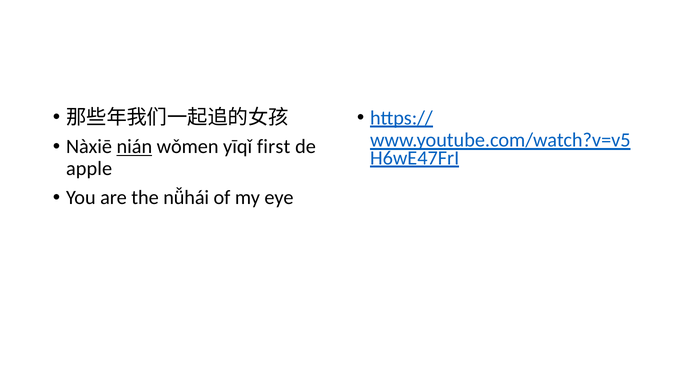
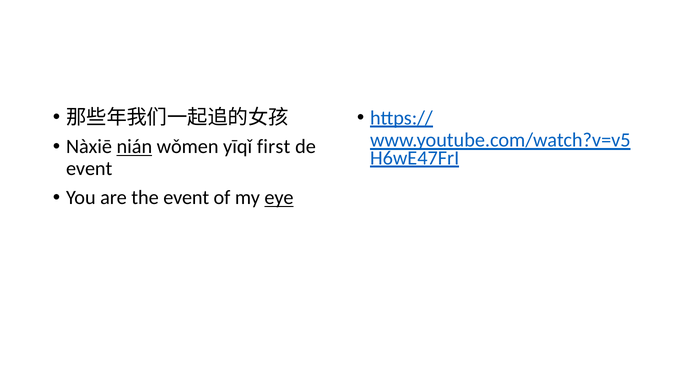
apple: apple -> event (89, 169)
the nǚhái: nǚhái -> event (186, 198)
eye underline: none -> present (279, 198)
